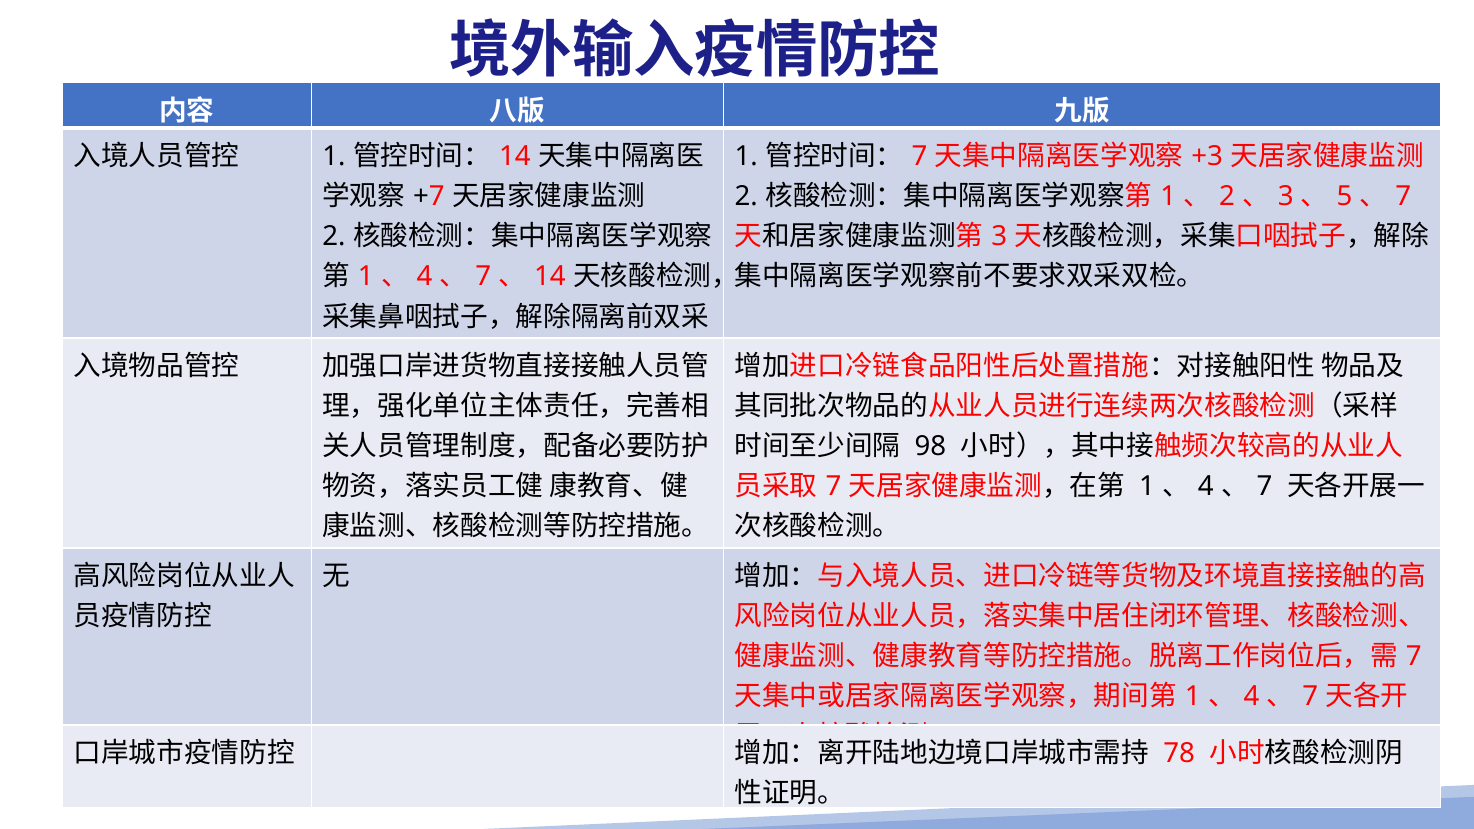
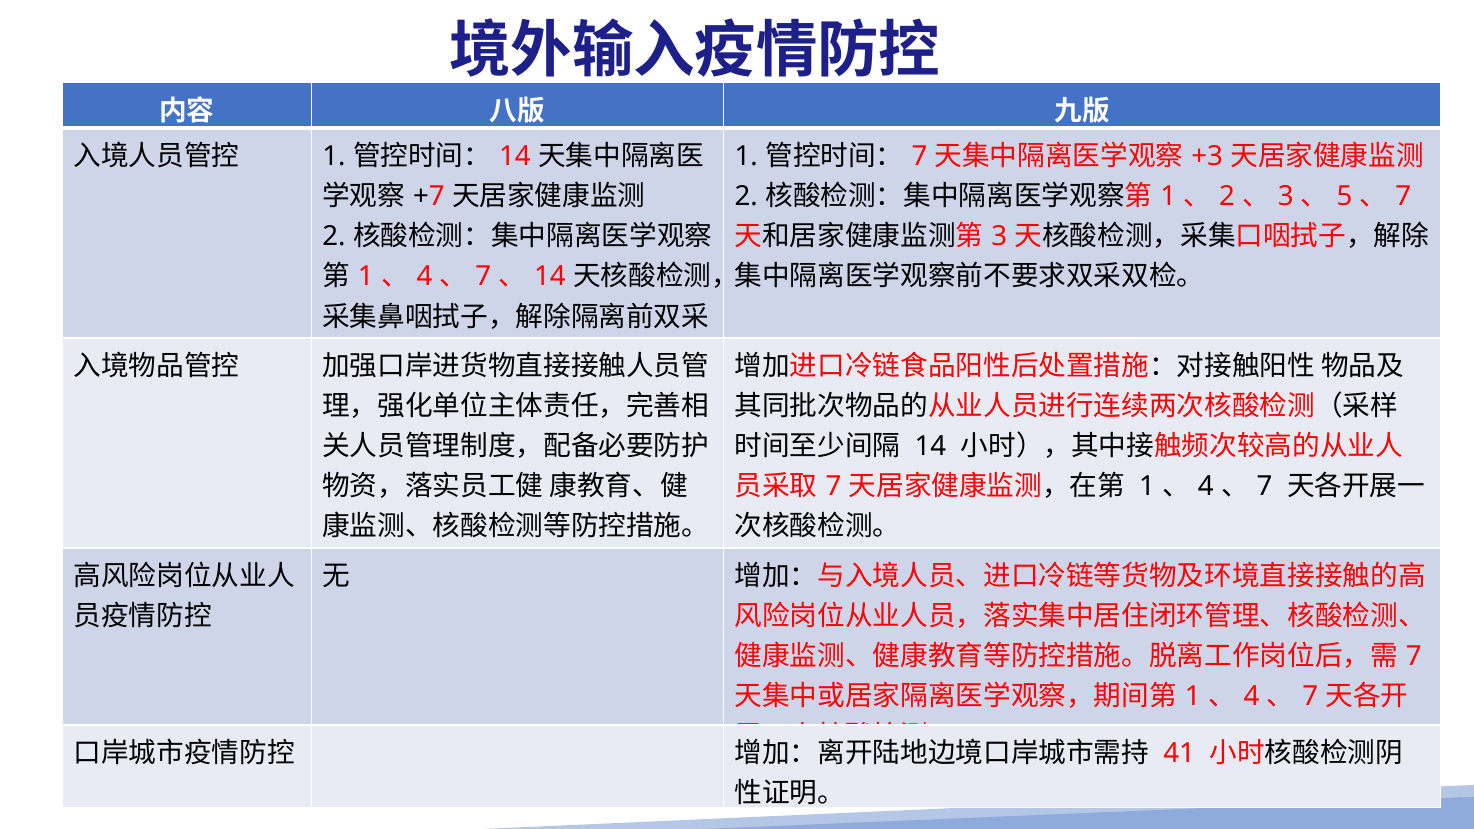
98: 98 -> 14 (930, 446)
78: 78 -> 41 (1179, 753)
